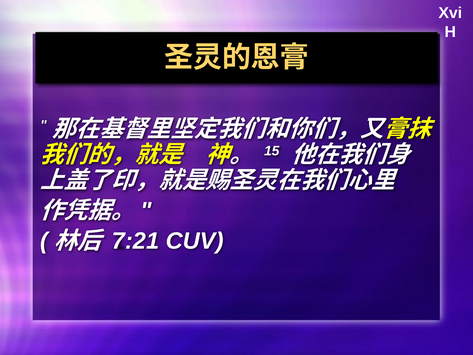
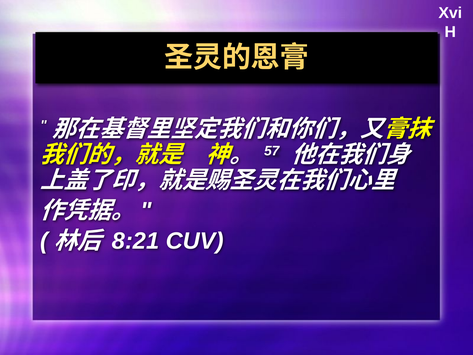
15: 15 -> 57 (272, 151)
7:21: 7:21 -> 8:21 (136, 241)
